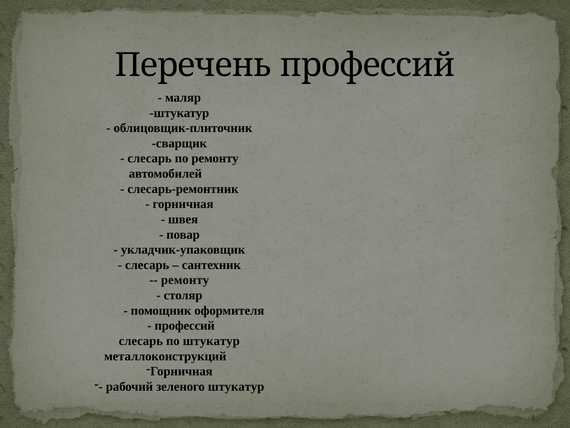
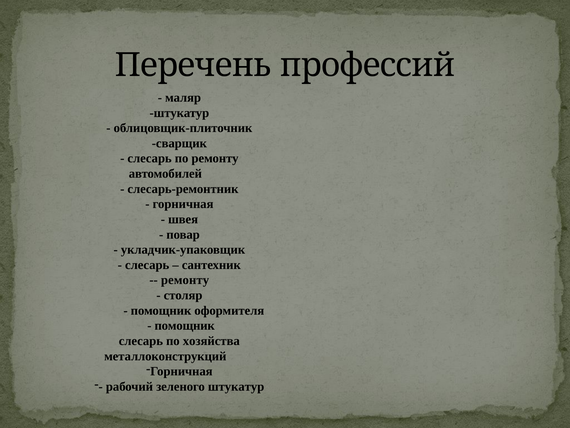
профессий: профессий -> помощник (185, 325)
по штукатур: штукатур -> хозяйства (211, 341)
